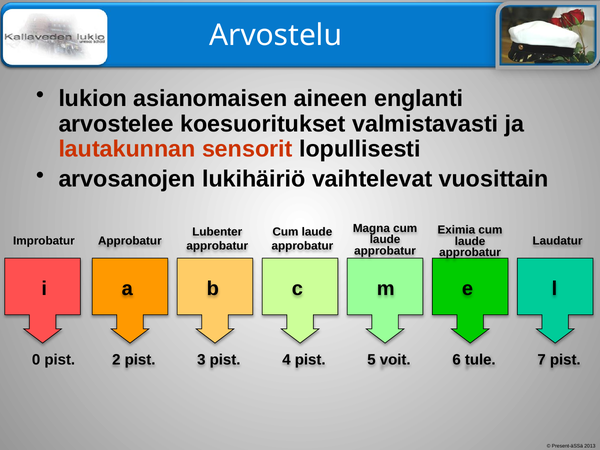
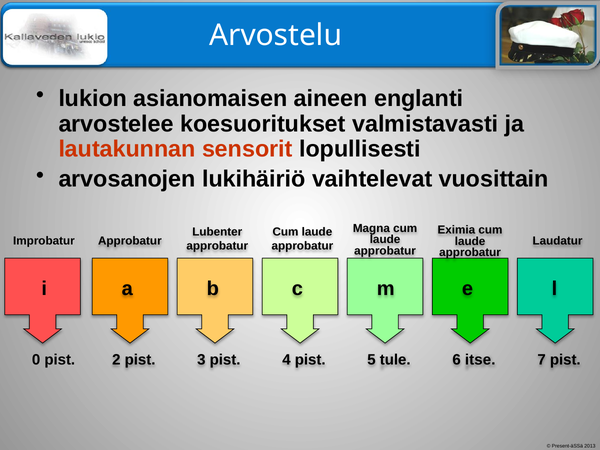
voit: voit -> tule (395, 360)
tule: tule -> itse (480, 360)
